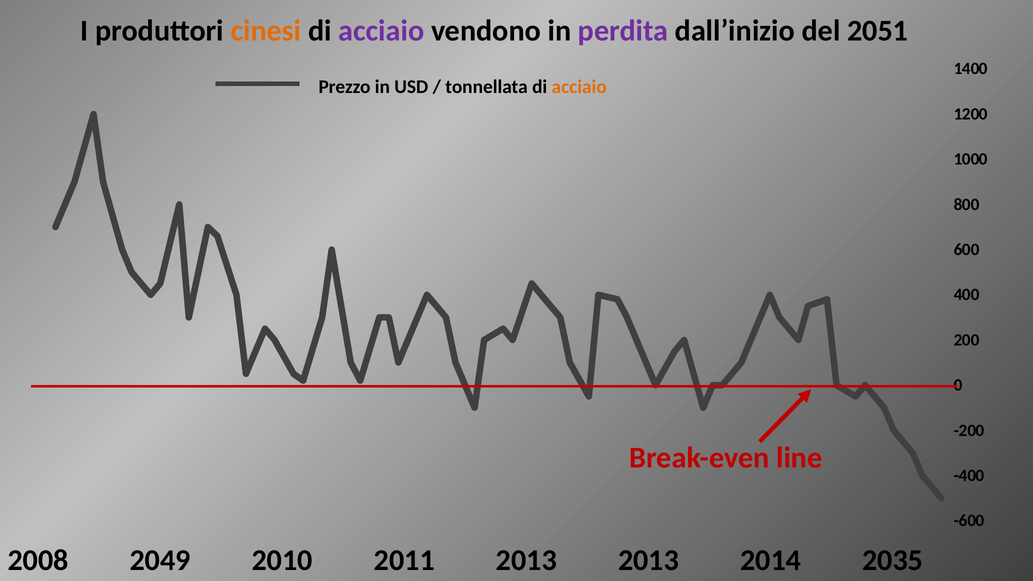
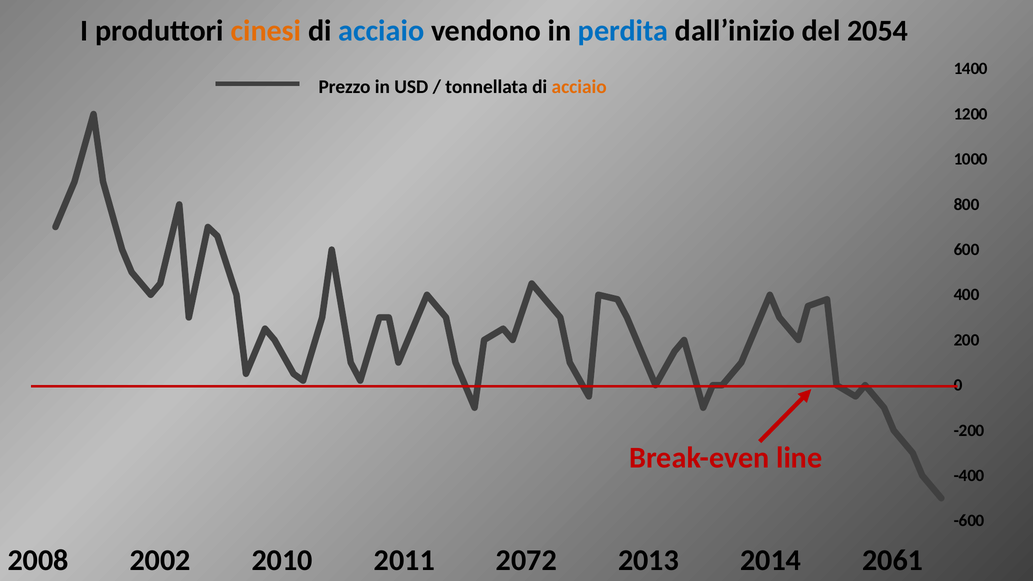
acciaio colour: purple -> blue (381, 31)
perdita colour: purple -> blue (623, 31)
2051: 2051 -> 2054 (878, 31)
2049: 2049 -> 2002 (160, 560)
2011 2013: 2013 -> 2072 (526, 560)
2035: 2035 -> 2061 (893, 560)
